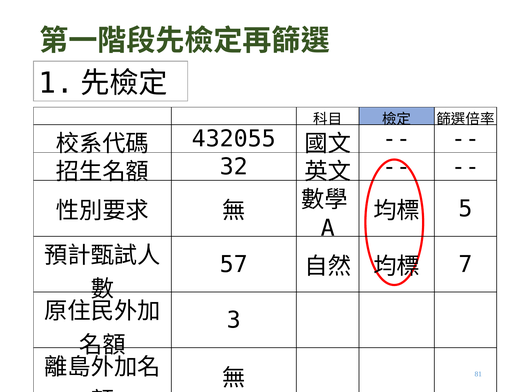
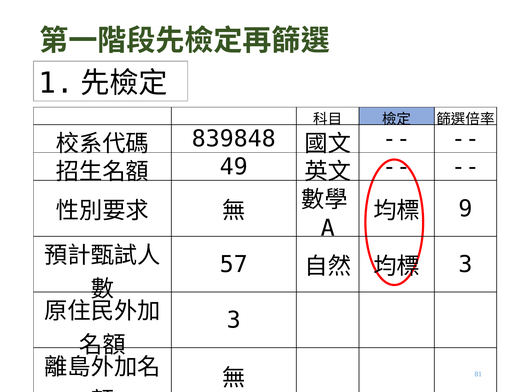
432055: 432055 -> 839848 (234, 139)
32: 32 -> 49 (234, 167)
5: 5 -> 9 (466, 209)
7: 7 -> 3 (466, 265)
